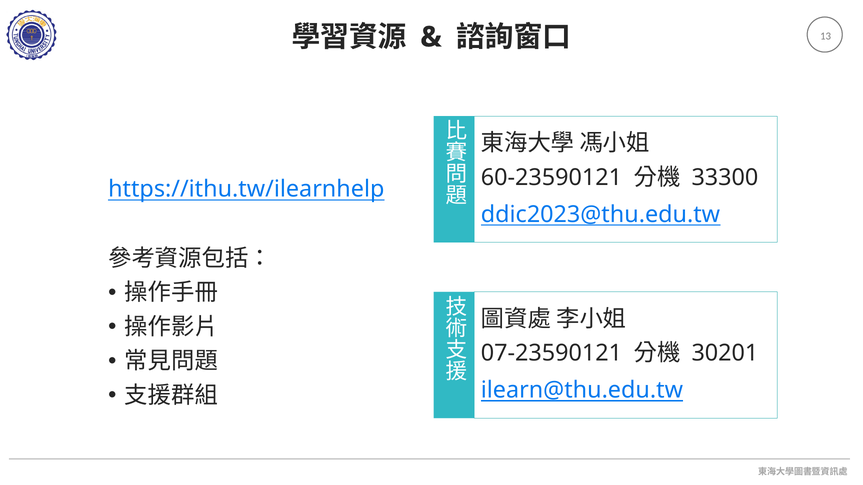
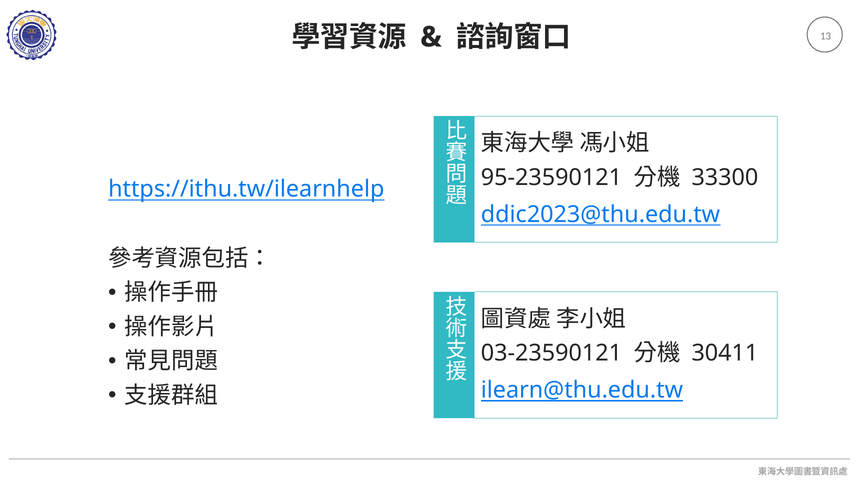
60-23590121: 60-23590121 -> 95-23590121 (551, 178)
07-23590121: 07-23590121 -> 03-23590121 (551, 353)
30201: 30201 -> 30411 (725, 353)
